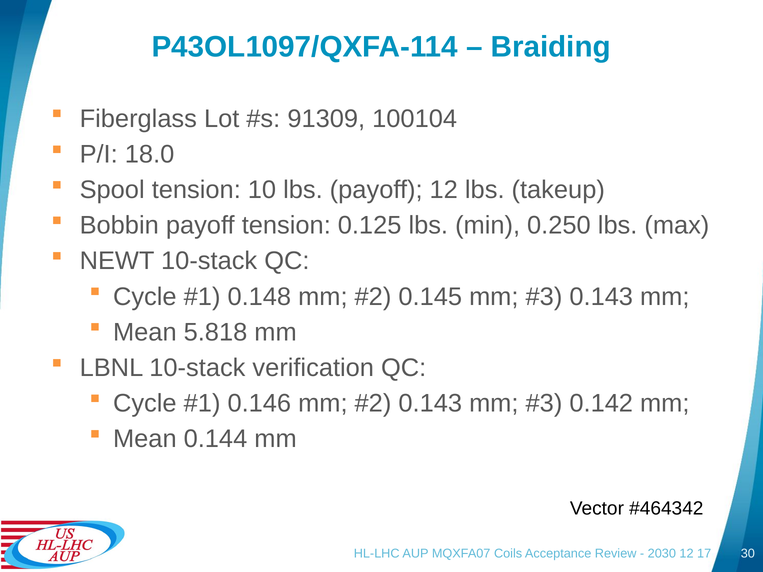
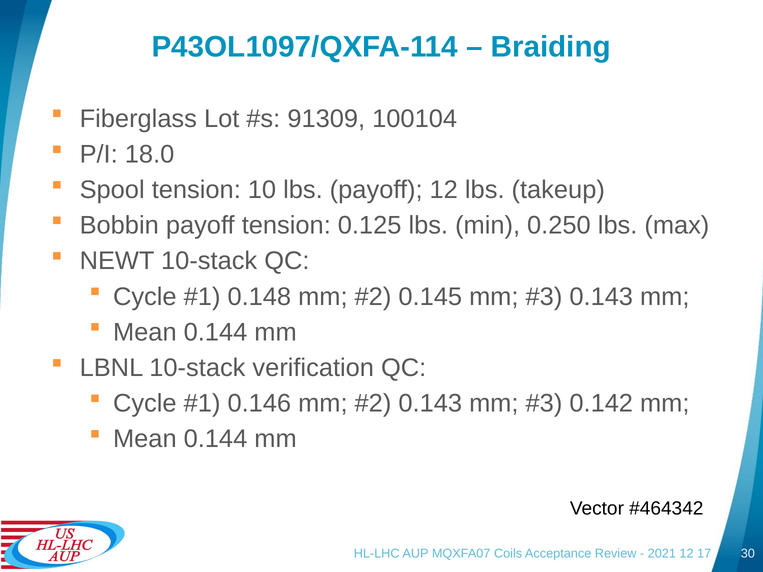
5.818: 5.818 -> 0.144 (215, 332)
2030: 2030 -> 2021 (662, 554)
